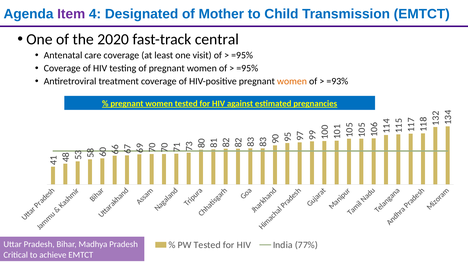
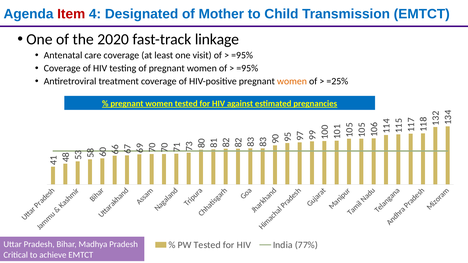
Item colour: purple -> red (71, 14)
central: central -> linkage (217, 39)
=93%: =93% -> =25% (337, 81)
